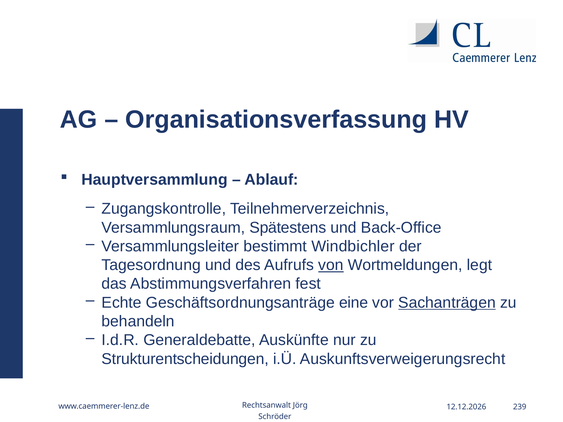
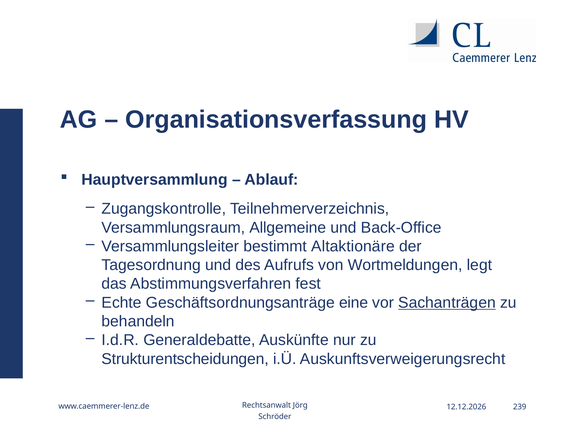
Spätestens: Spätestens -> Allgemeine (288, 228)
Windbichler: Windbichler -> Altaktionäre (353, 246)
von underline: present -> none (331, 265)
